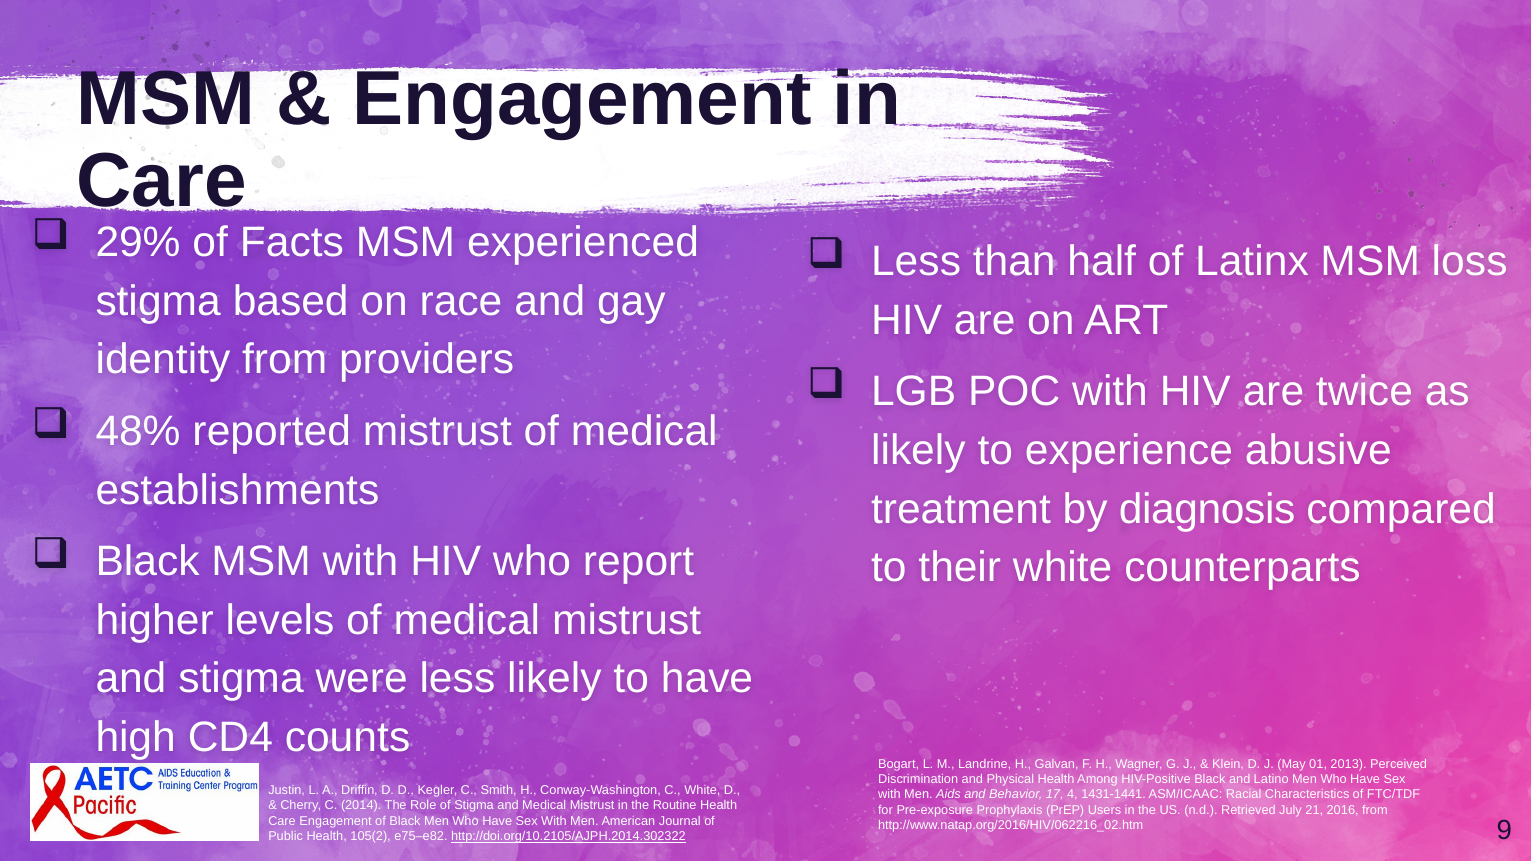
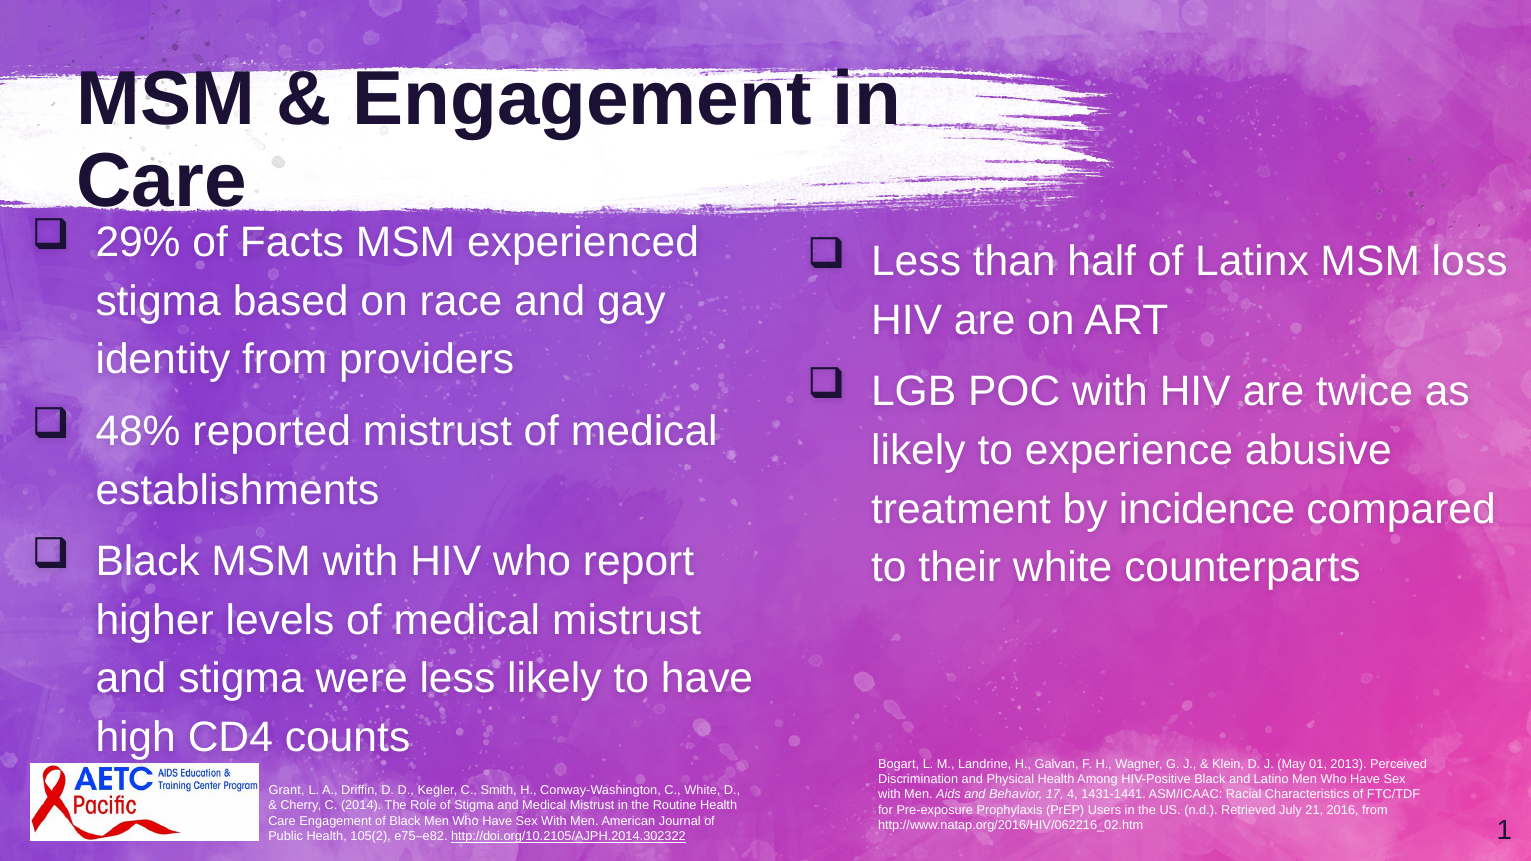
diagnosis: diagnosis -> incidence (1207, 509)
Justin: Justin -> Grant (287, 791)
9: 9 -> 1 (1504, 830)
